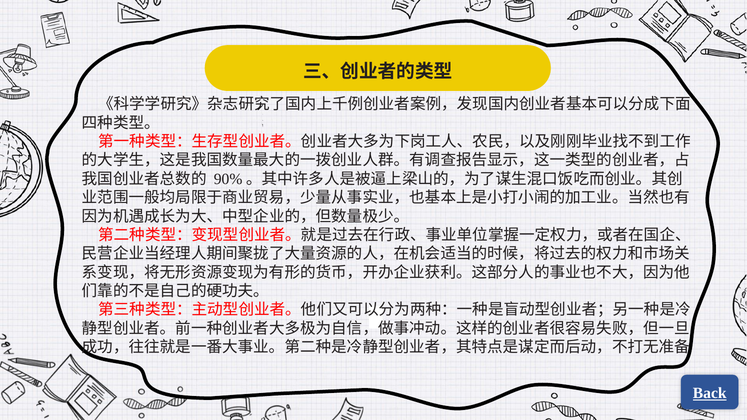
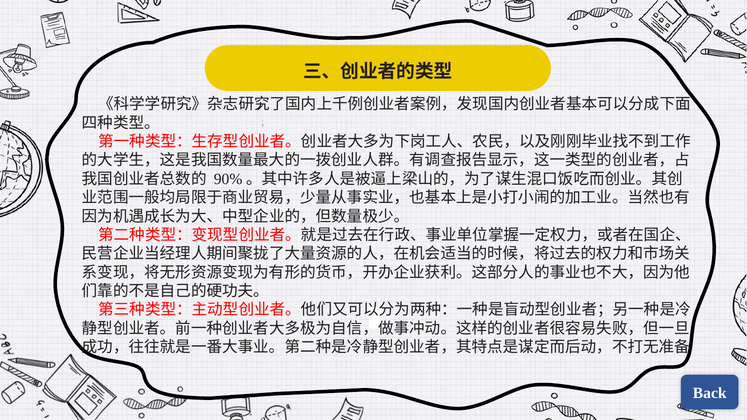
Back underline: present -> none (710, 393)
